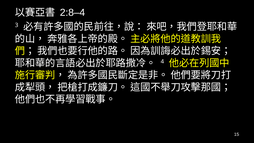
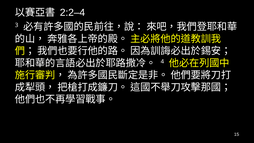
2:8–4: 2:8–4 -> 2:2–4 (72, 13)
